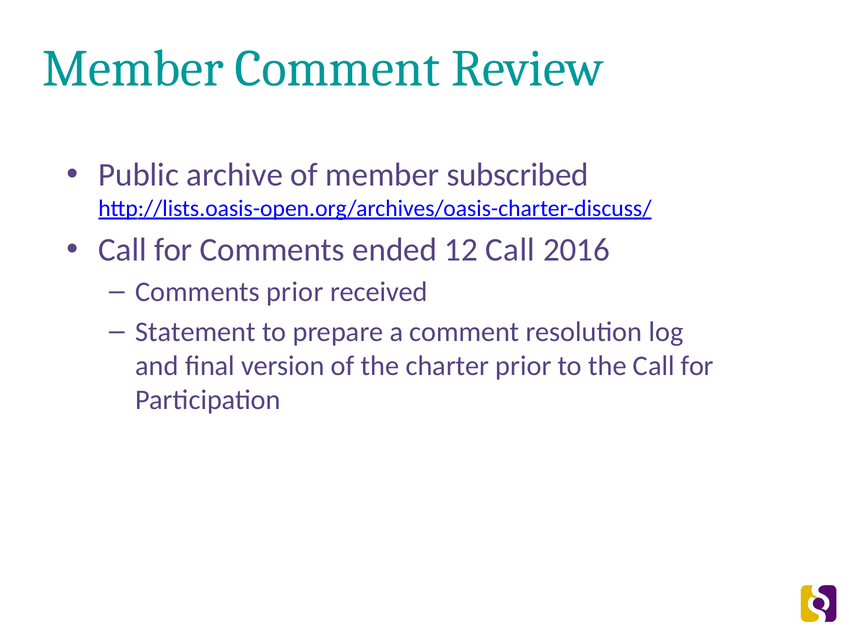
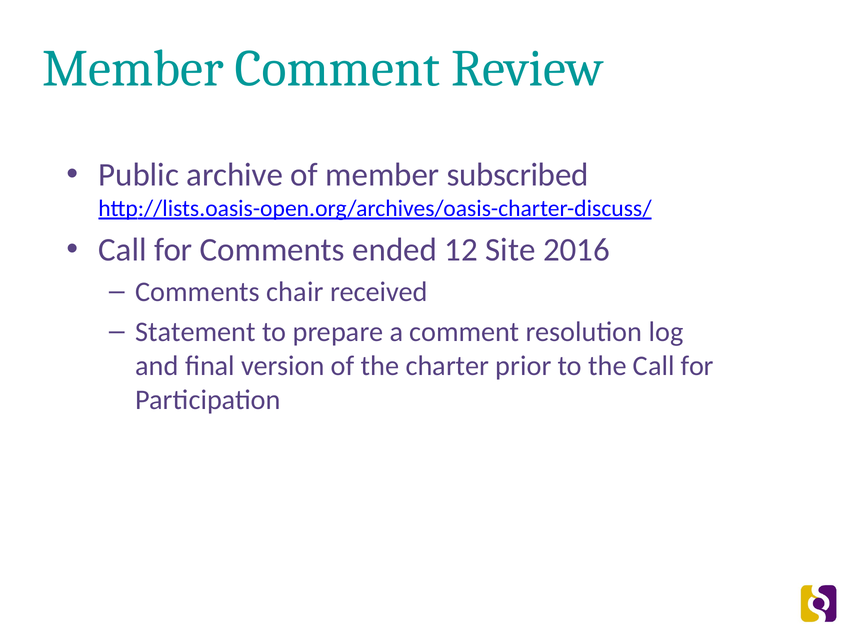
12 Call: Call -> Site (510, 250)
Comments prior: prior -> chair (295, 292)
